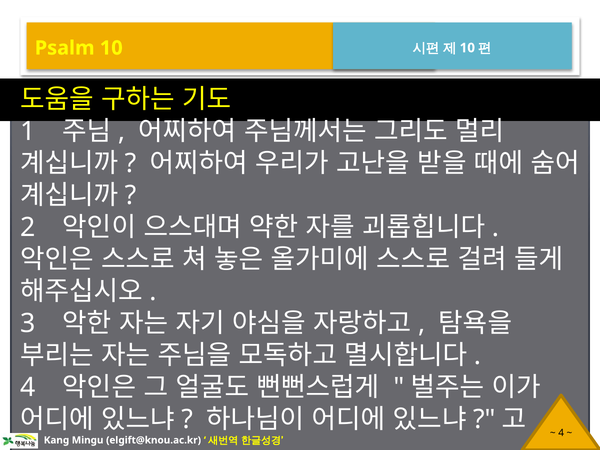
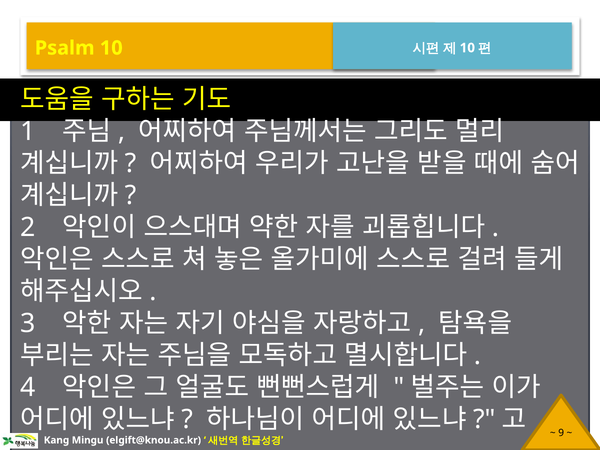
4: 4 -> 9 (561, 433)
